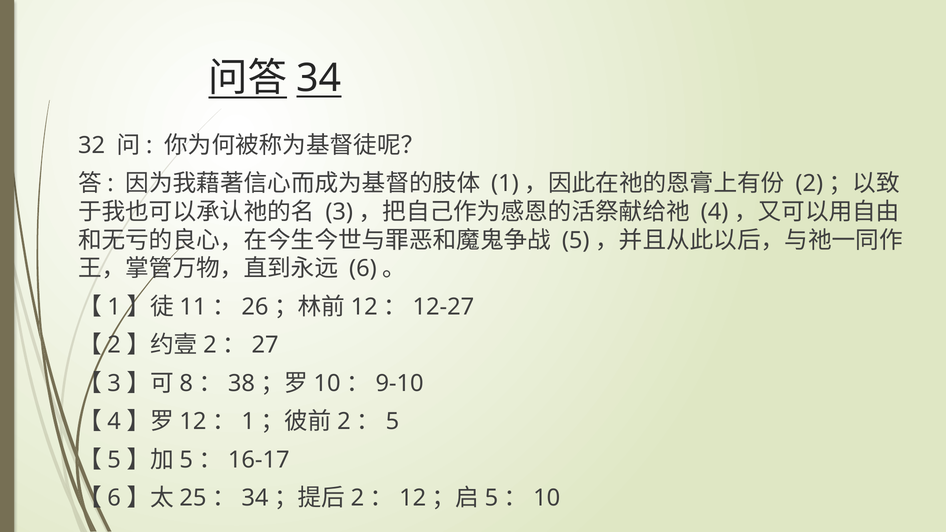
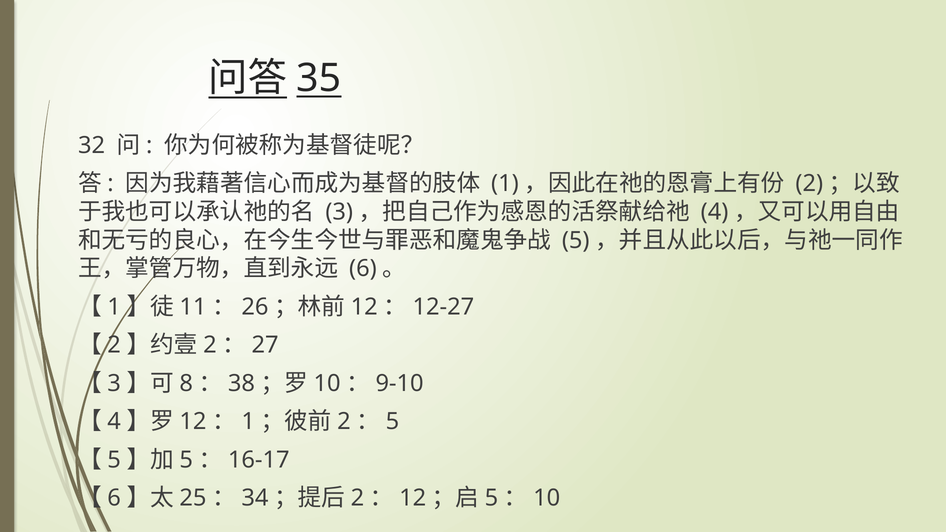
34: 34 -> 35 (319, 78)
